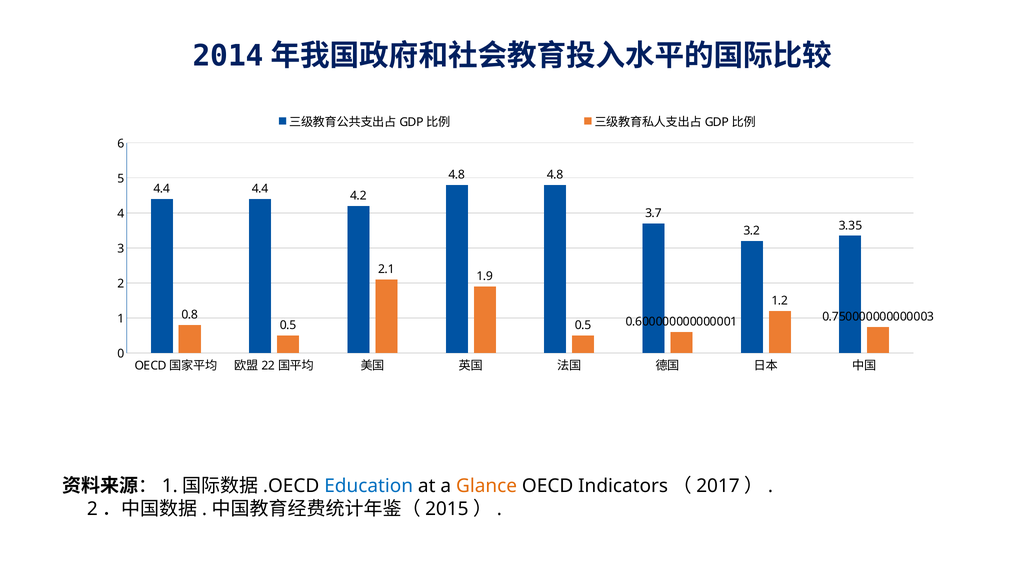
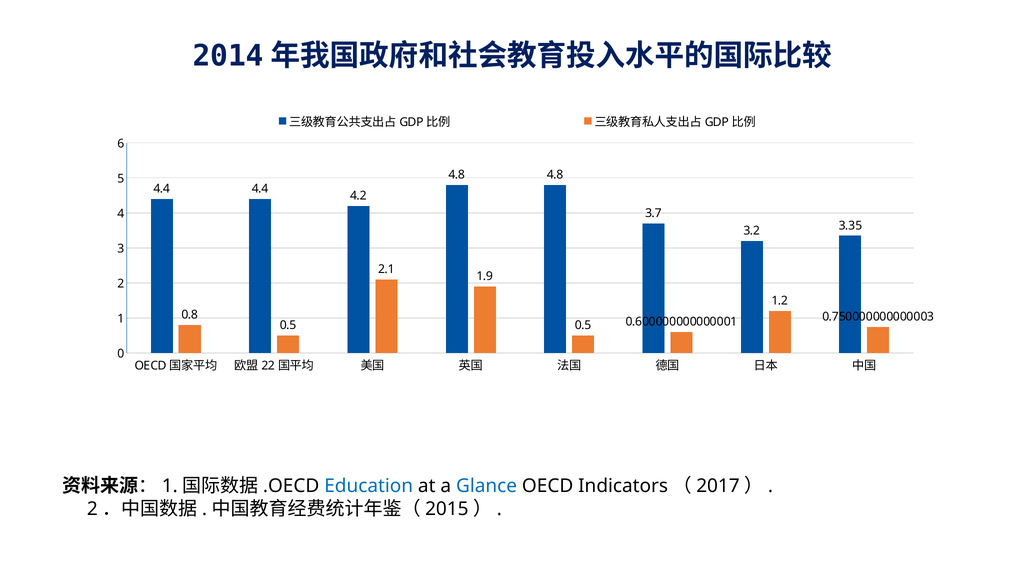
Glance colour: orange -> blue (487, 486)
